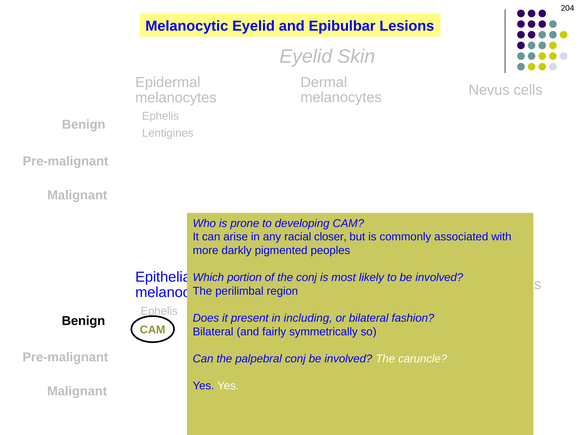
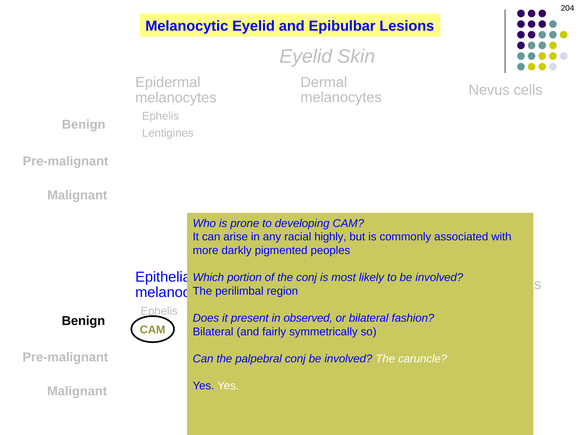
closer: closer -> highly (330, 237)
including: including -> observed (308, 318)
